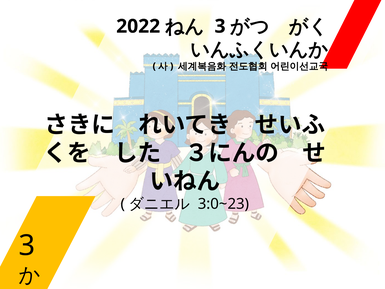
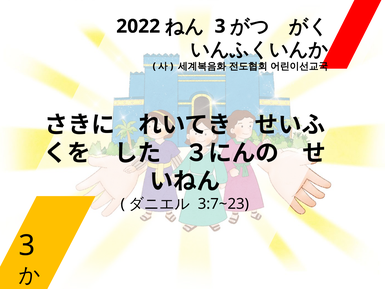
3:0~23: 3:0~23 -> 3:7~23 (224, 204)
